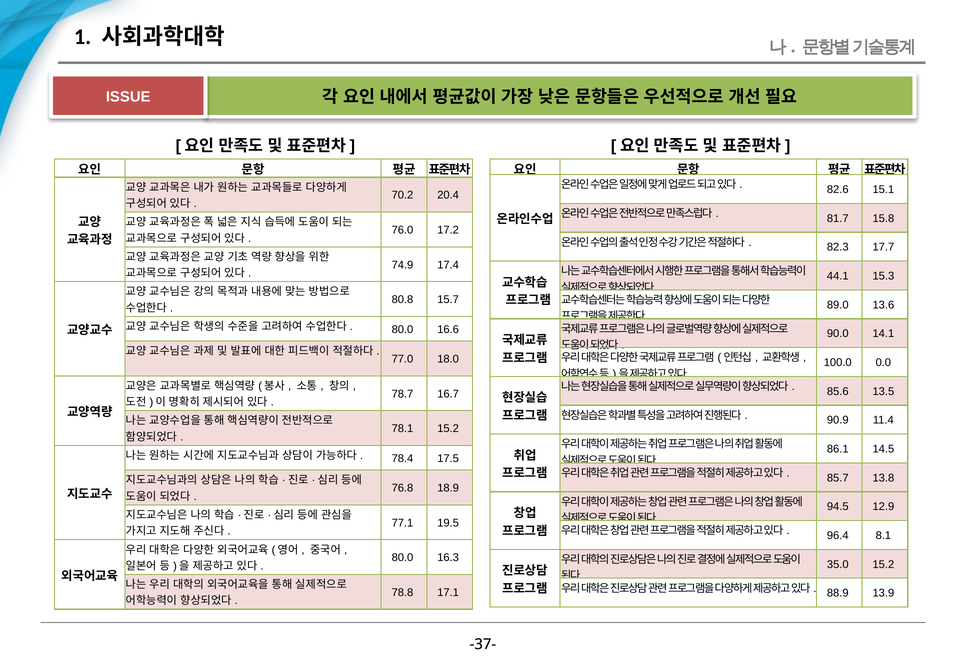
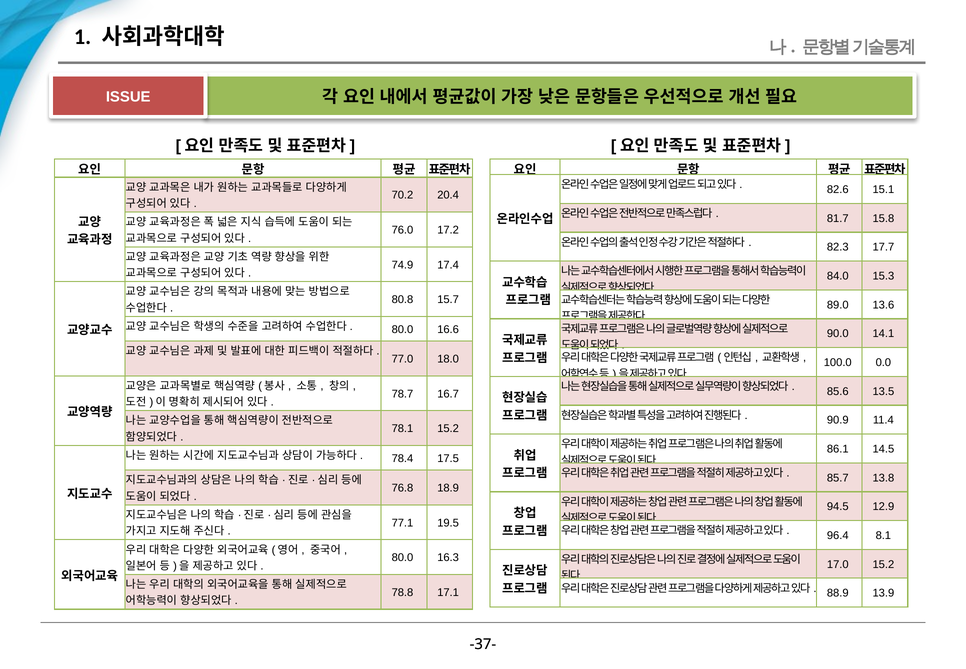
44.1: 44.1 -> 84.0 (838, 276)
35.0: 35.0 -> 17.0 (838, 564)
